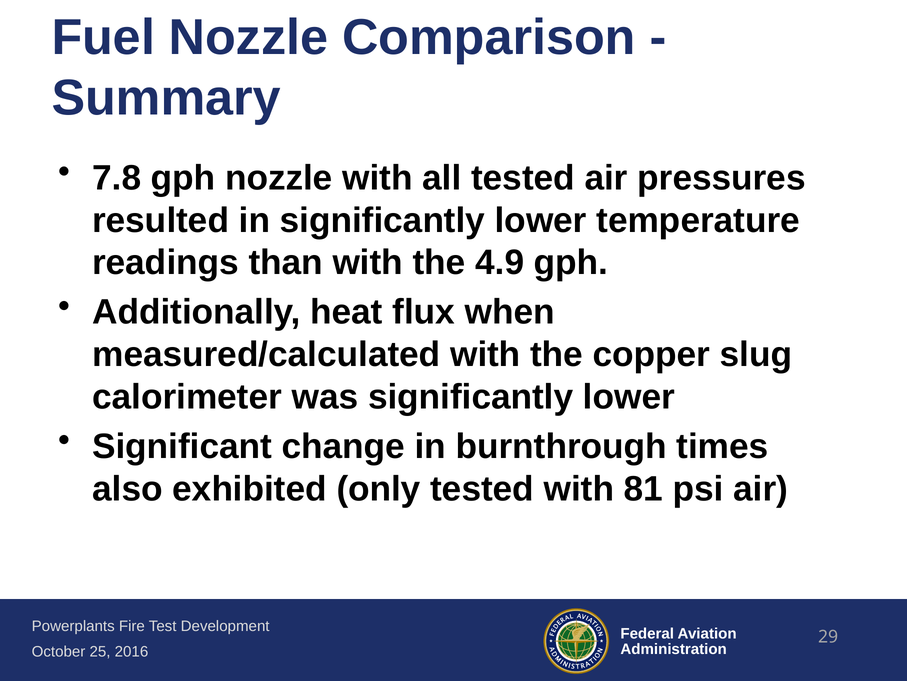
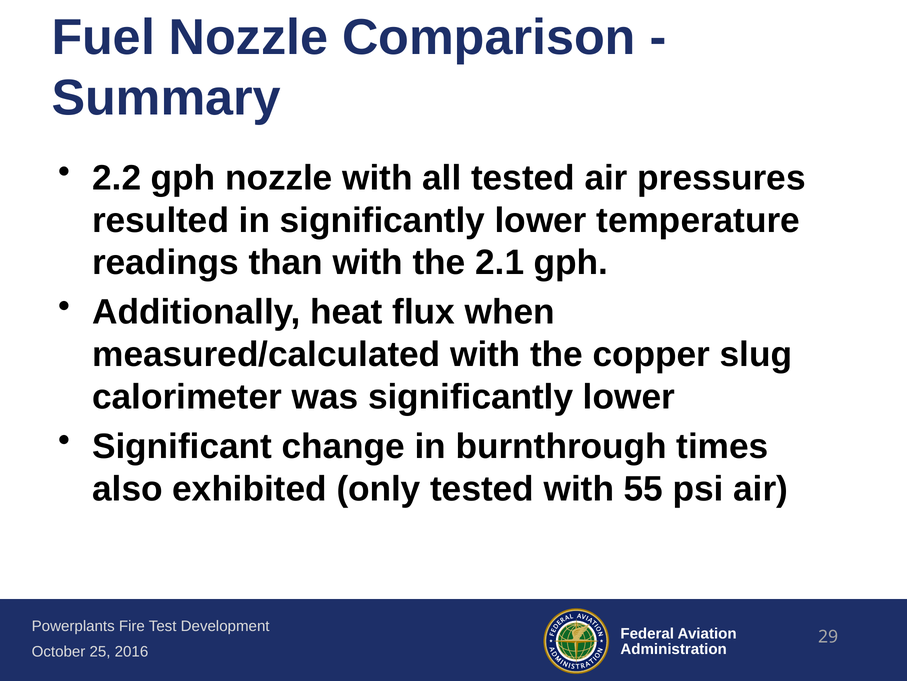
7.8: 7.8 -> 2.2 (117, 178)
4.9: 4.9 -> 2.1 (500, 262)
81: 81 -> 55 (643, 488)
